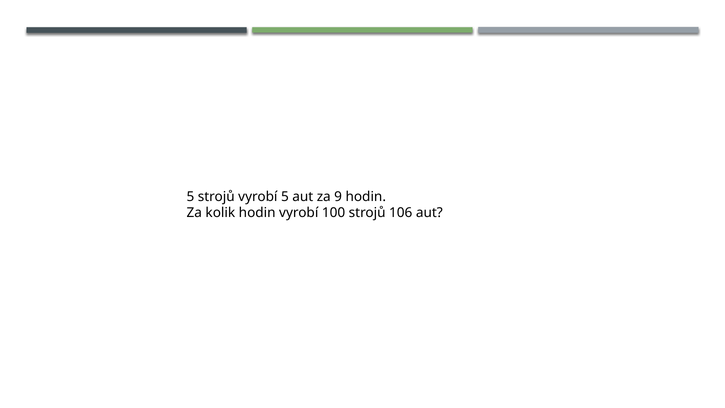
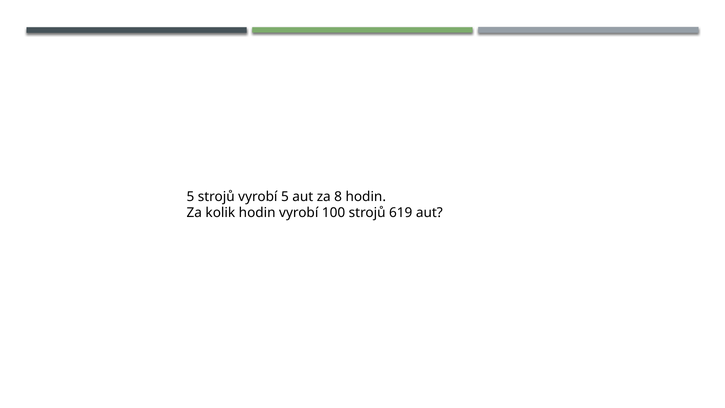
9: 9 -> 8 (338, 196)
106: 106 -> 619 (401, 213)
